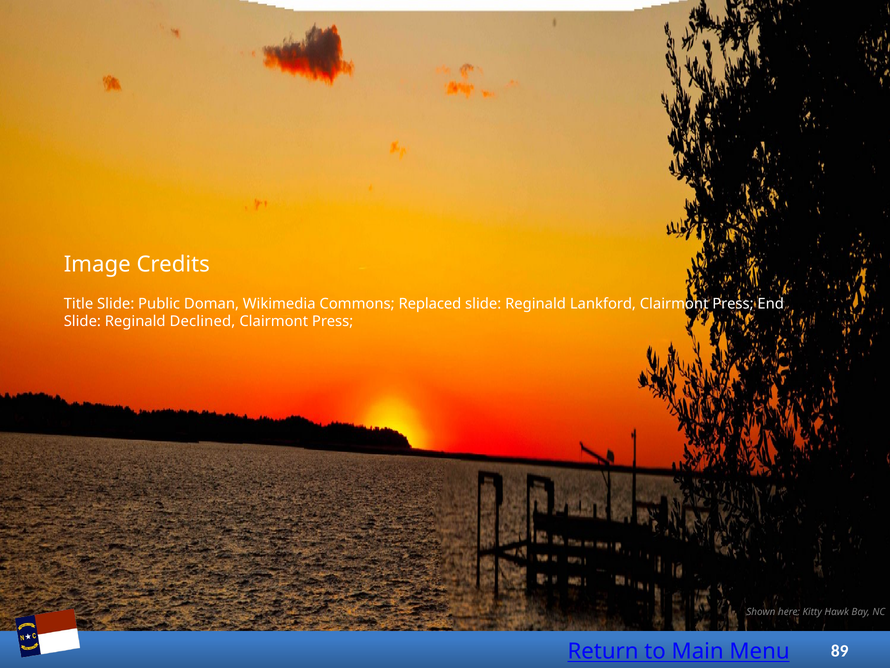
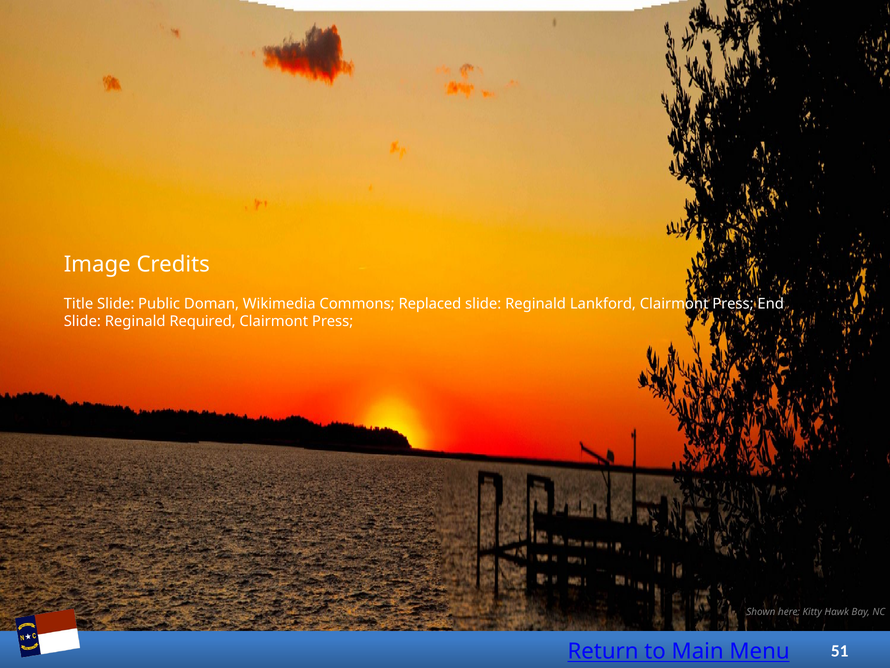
Declined: Declined -> Required (203, 321)
89: 89 -> 51 (840, 651)
